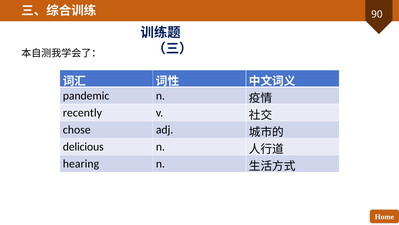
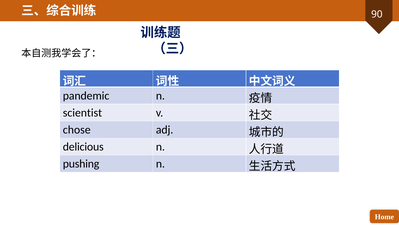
recently: recently -> scientist (82, 113)
hearing: hearing -> pushing (81, 163)
